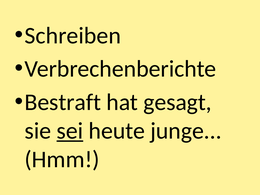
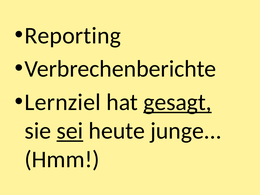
Schreiben: Schreiben -> Reporting (73, 36)
Bestraft: Bestraft -> Lernziel (63, 102)
gesagt underline: none -> present (178, 102)
